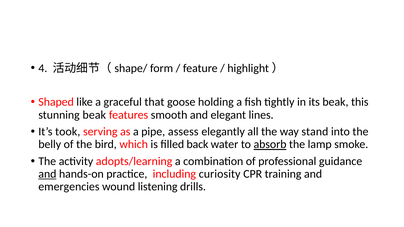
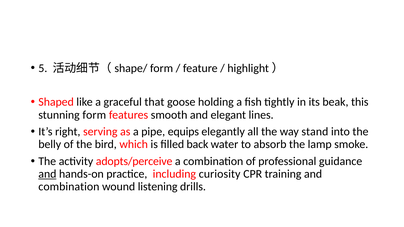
4: 4 -> 5 (43, 68)
stunning beak: beak -> form (94, 115)
took: took -> right (68, 132)
assess: assess -> equips (183, 132)
absorb underline: present -> none (270, 145)
adopts/learning: adopts/learning -> adopts/perceive (134, 162)
emergencies: emergencies -> combination (69, 187)
